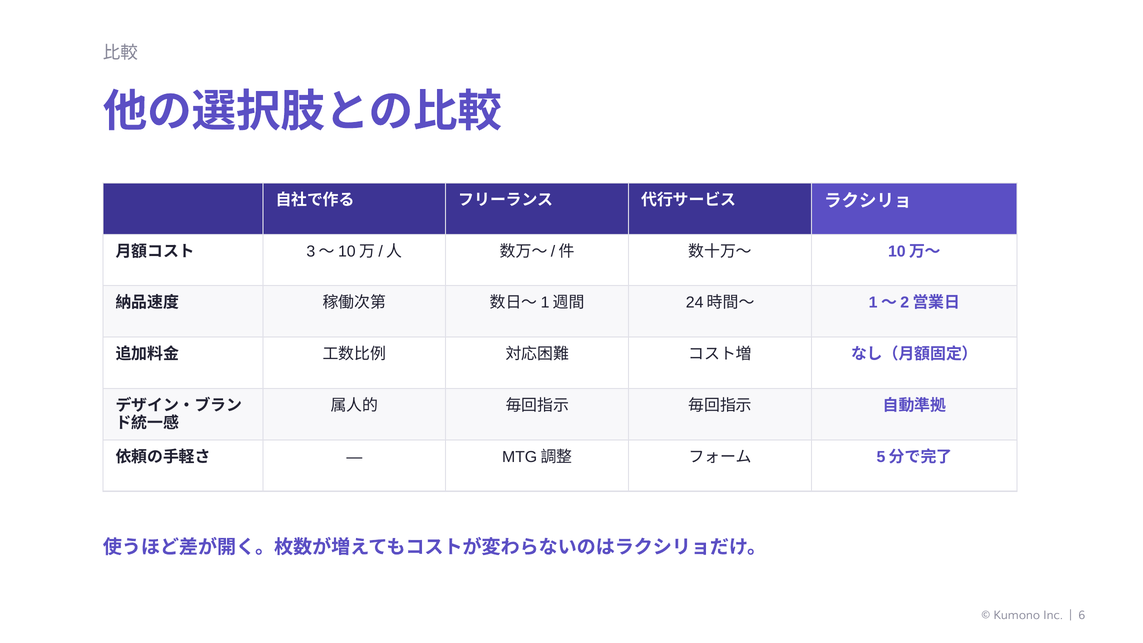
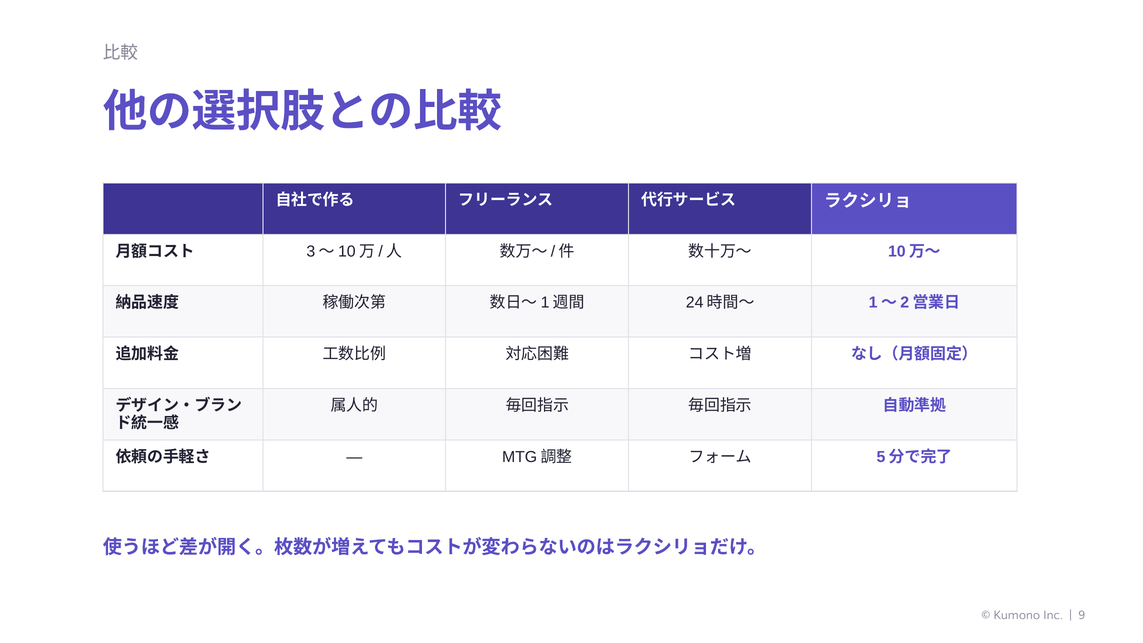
6: 6 -> 9 (1082, 615)
